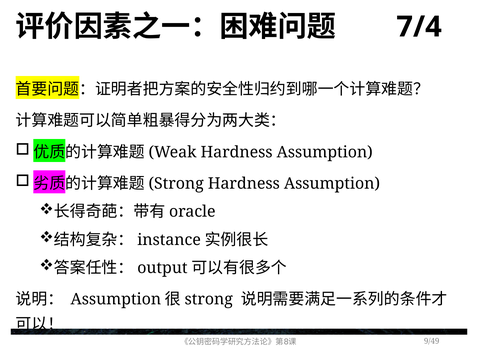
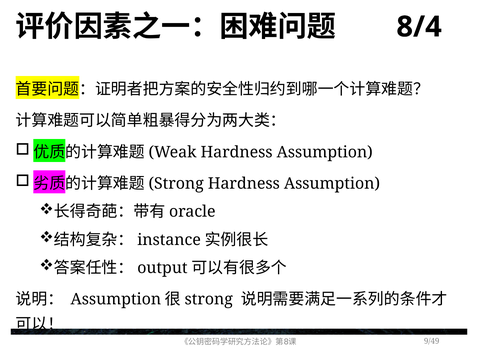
7/4: 7/4 -> 8/4 (419, 27)
